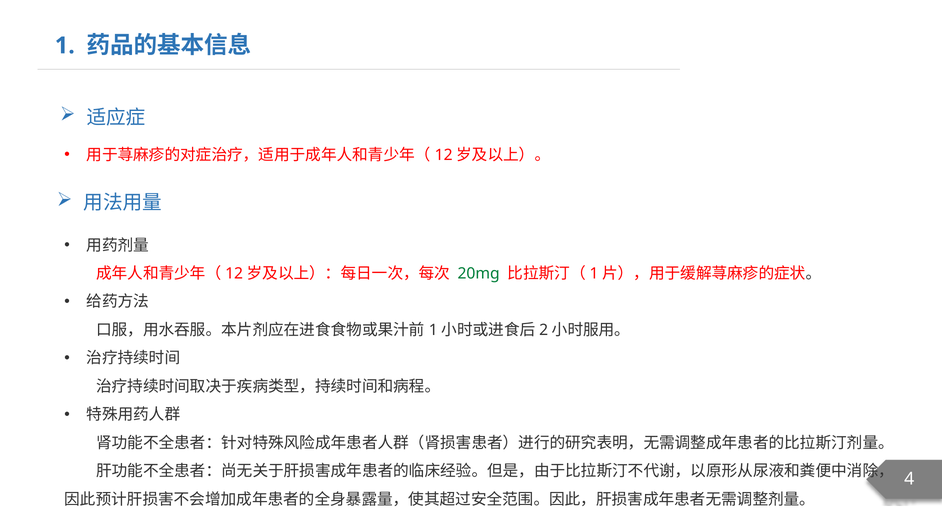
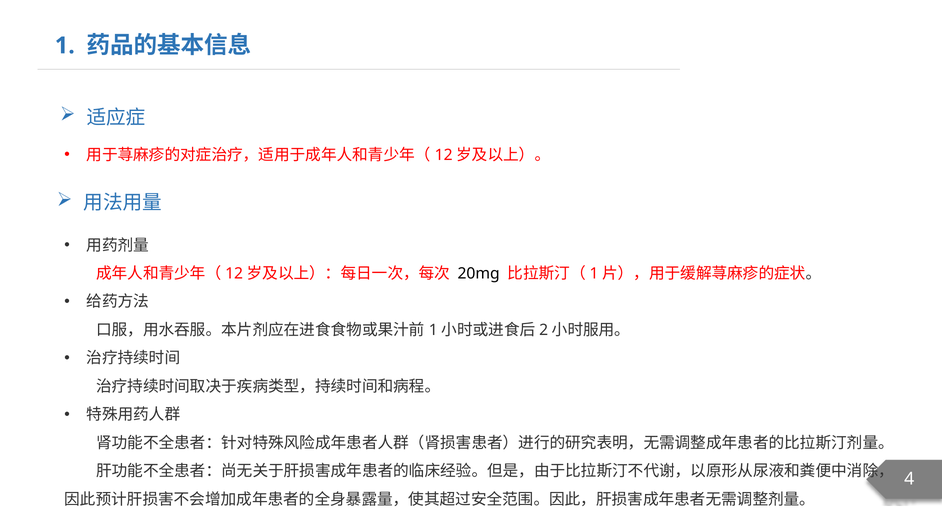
20mg colour: green -> black (479, 273)
